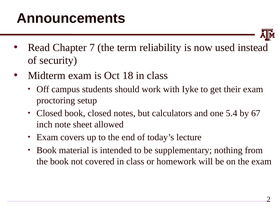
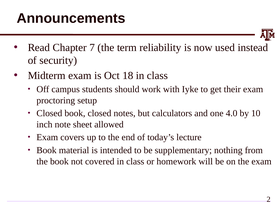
5.4: 5.4 -> 4.0 (232, 114)
67: 67 -> 10 (256, 114)
